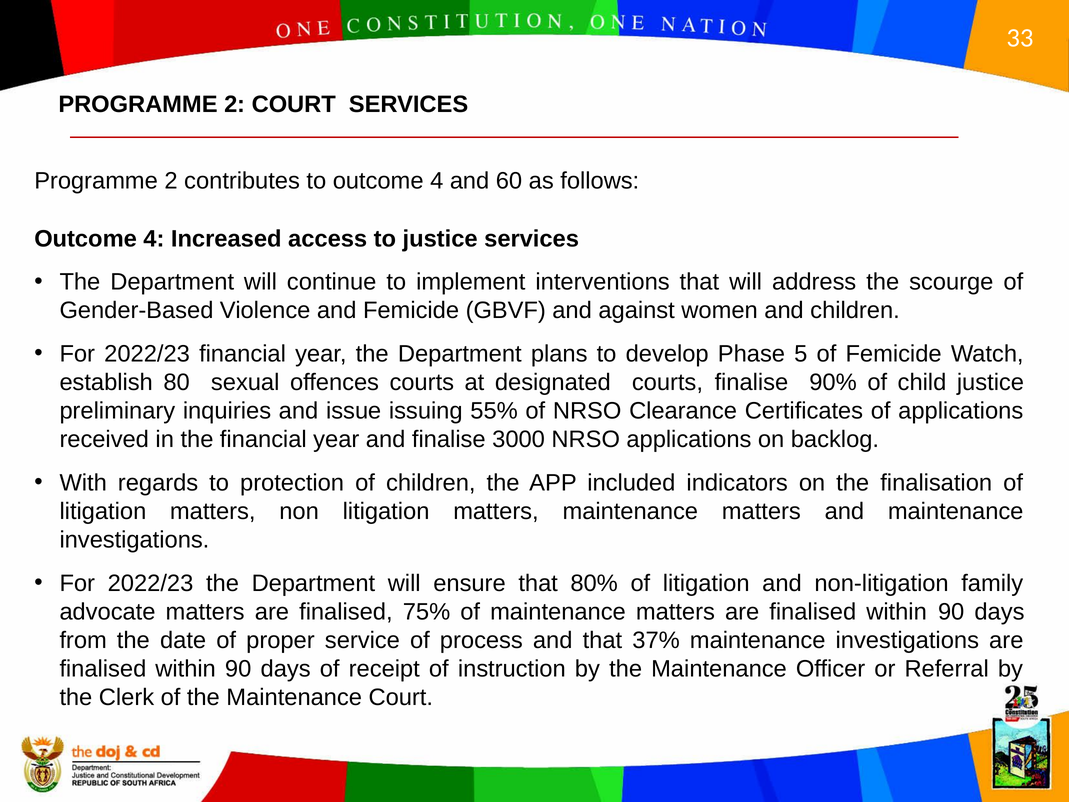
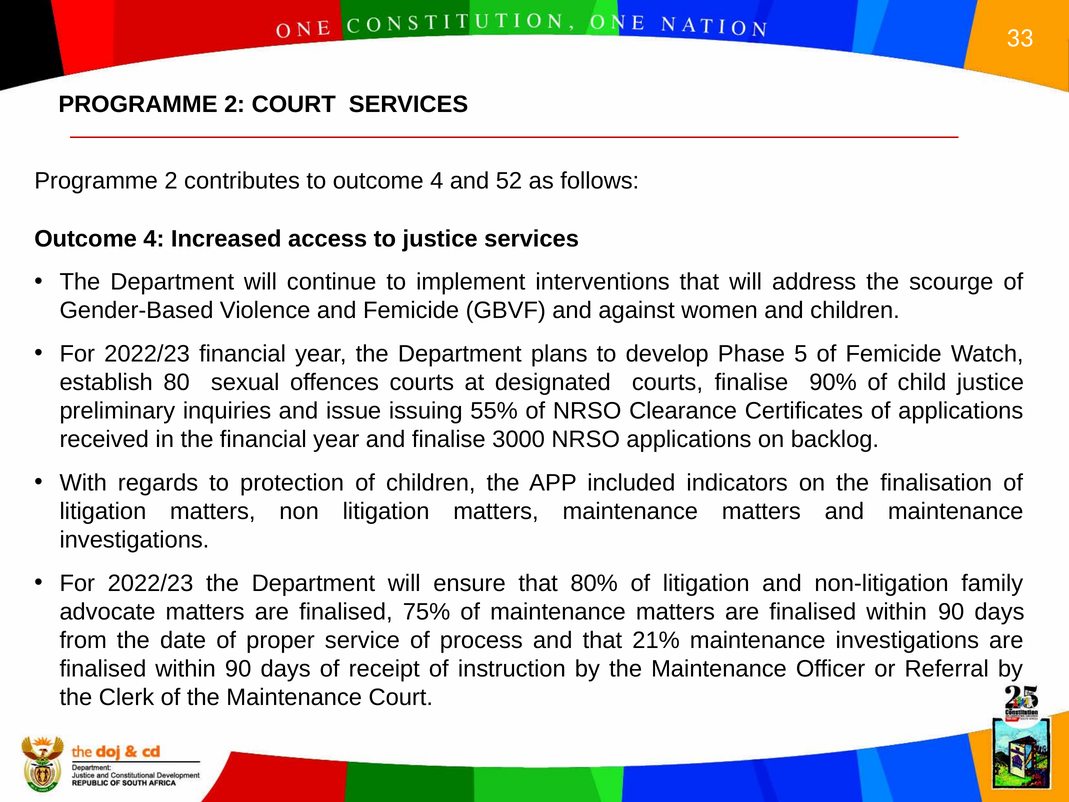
60: 60 -> 52 (509, 181)
37%: 37% -> 21% (656, 640)
